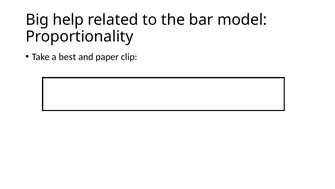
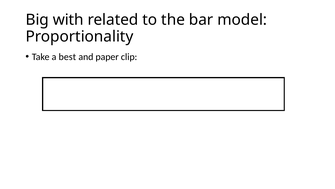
help: help -> with (68, 20)
